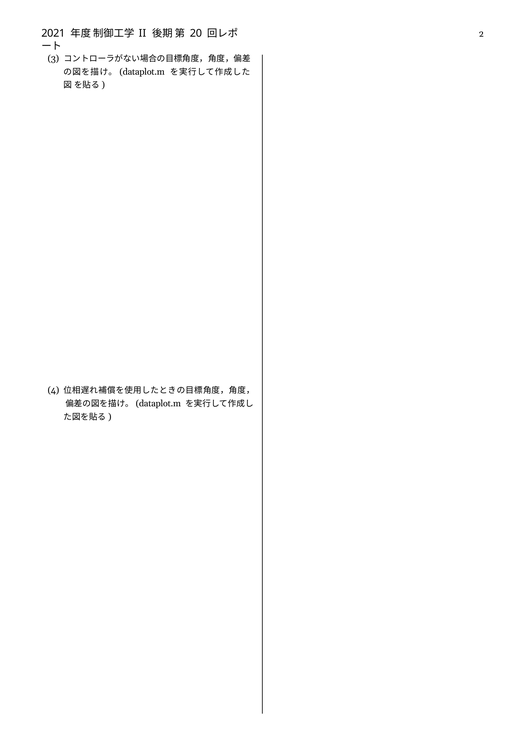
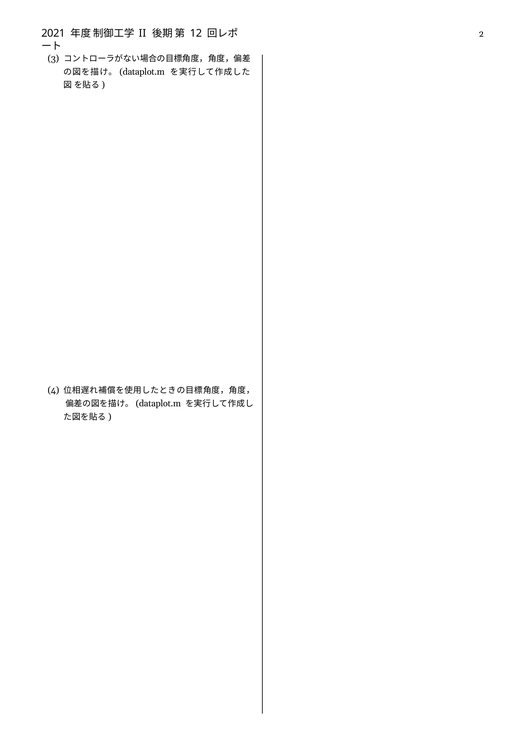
20: 20 -> 12 (196, 33)
